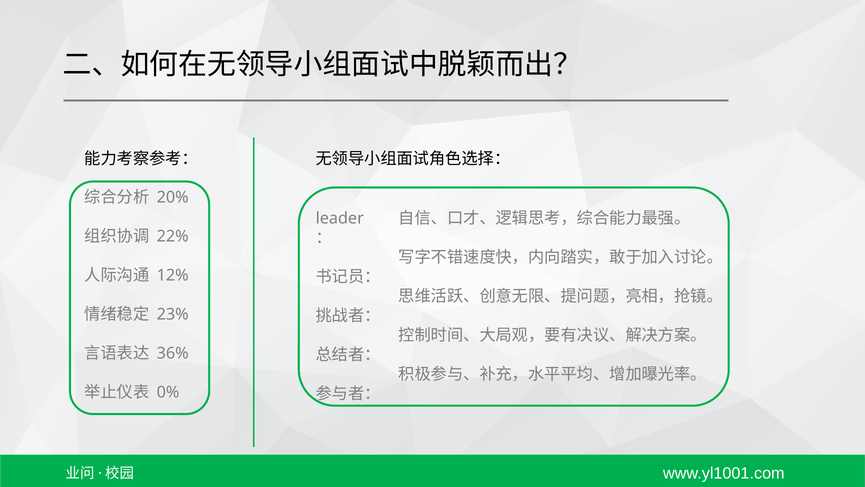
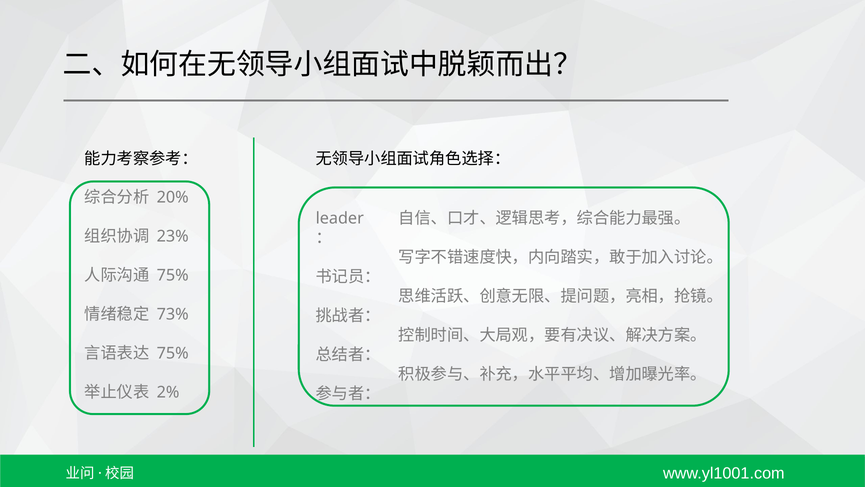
22%: 22% -> 23% (173, 236)
12%: 12% -> 75% (173, 275)
23%: 23% -> 73% (173, 314)
36%: 36% -> 75% (173, 353)
0%: 0% -> 2% (168, 392)
